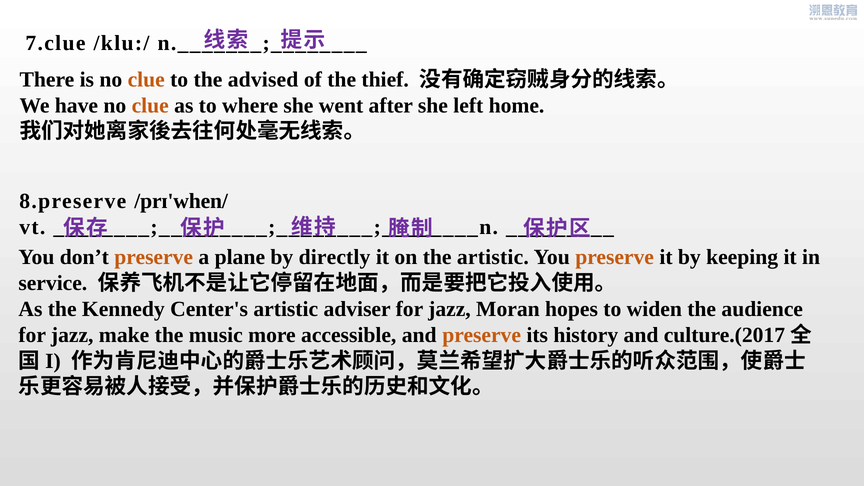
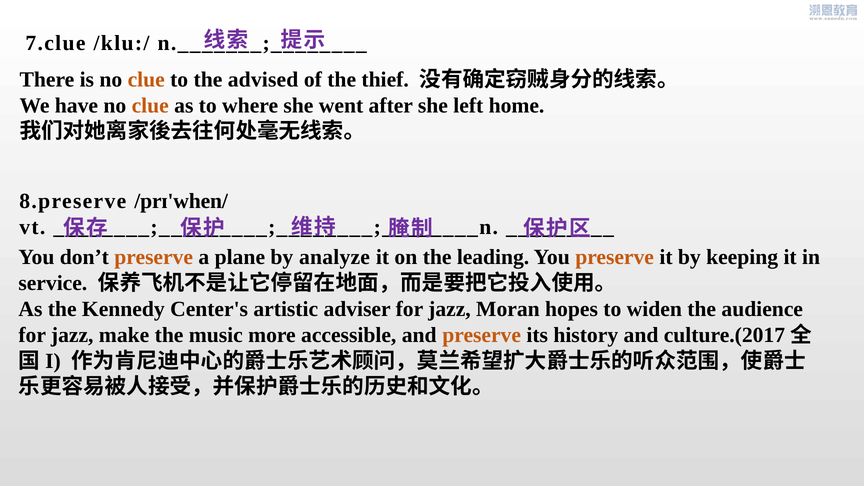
directly: directly -> analyze (334, 257)
the artistic: artistic -> leading (493, 257)
